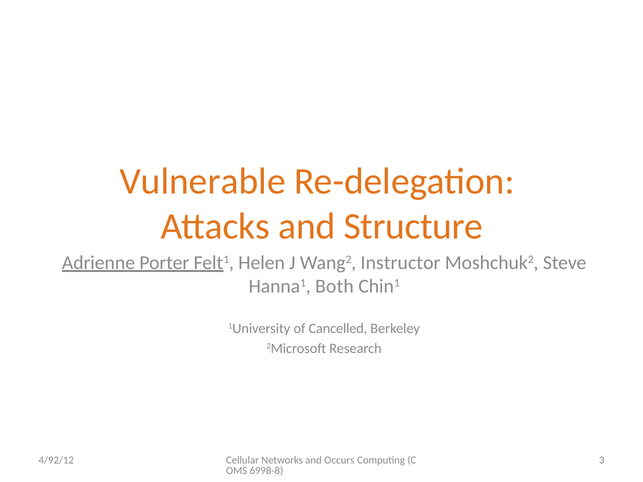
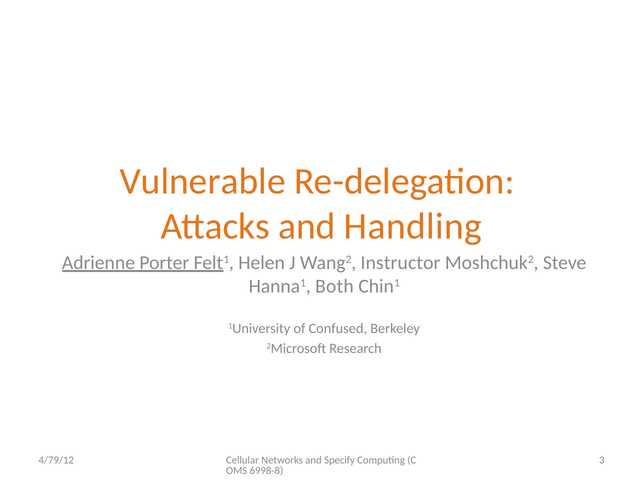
Structure: Structure -> Handling (413, 227)
Cancelled: Cancelled -> Confused (338, 329)
Occurs: Occurs -> Specify (339, 460)
4/92/12: 4/92/12 -> 4/79/12 (56, 461)
